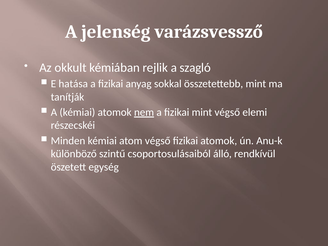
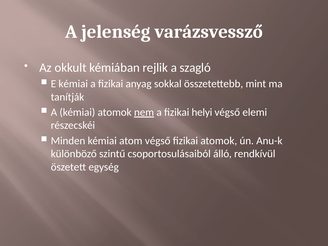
E hatása: hatása -> kémiai (73, 84)
fizikai mint: mint -> helyi (202, 112)
